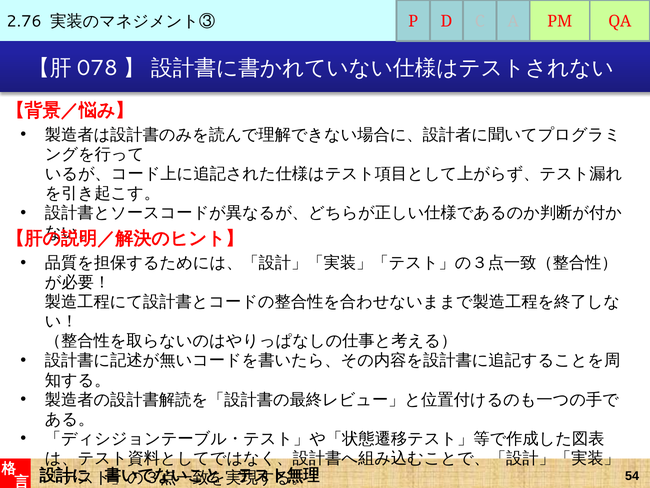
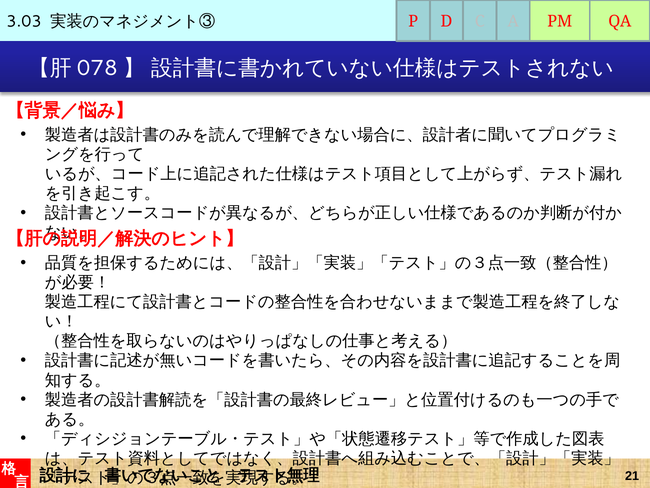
2.76: 2.76 -> 3.03 (24, 22)
54: 54 -> 21 (632, 476)
